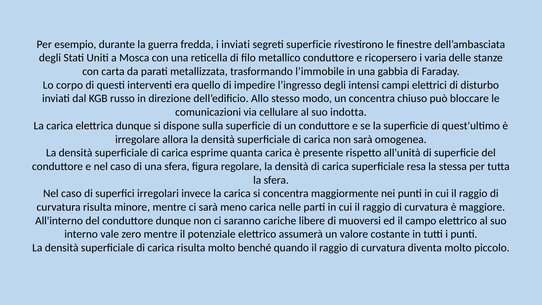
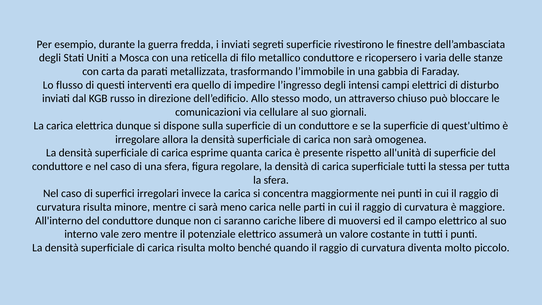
corpo: corpo -> flusso (70, 85)
un concentra: concentra -> attraverso (372, 99)
indotta: indotta -> giornali (348, 112)
superficiale resa: resa -> tutti (416, 166)
